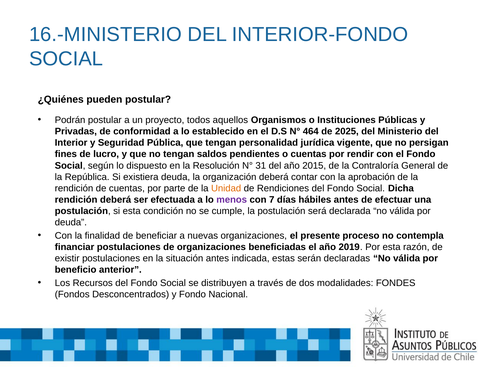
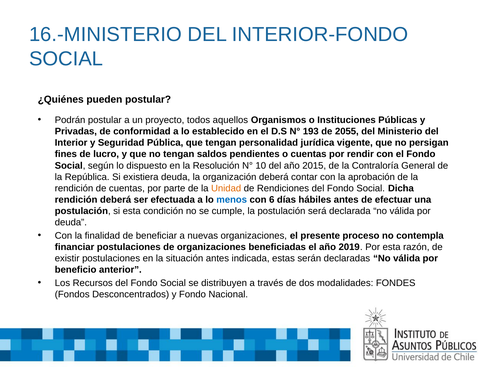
464: 464 -> 193 (311, 132)
2025: 2025 -> 2055 (347, 132)
31: 31 -> 10 (261, 166)
menos colour: purple -> blue (232, 200)
7: 7 -> 6 (272, 200)
